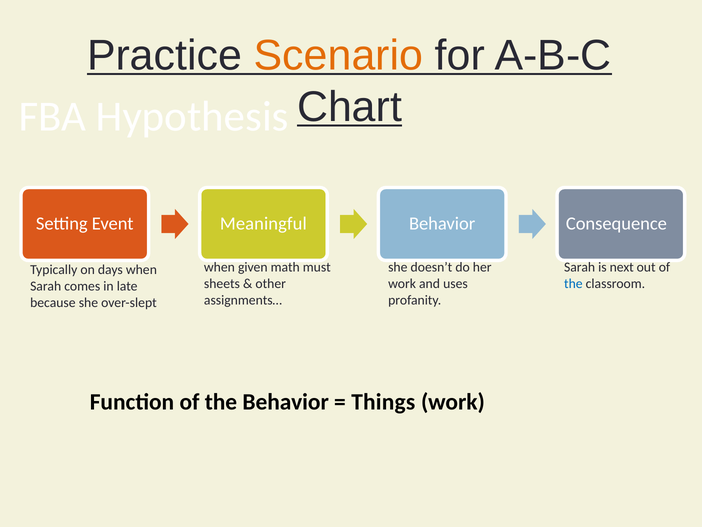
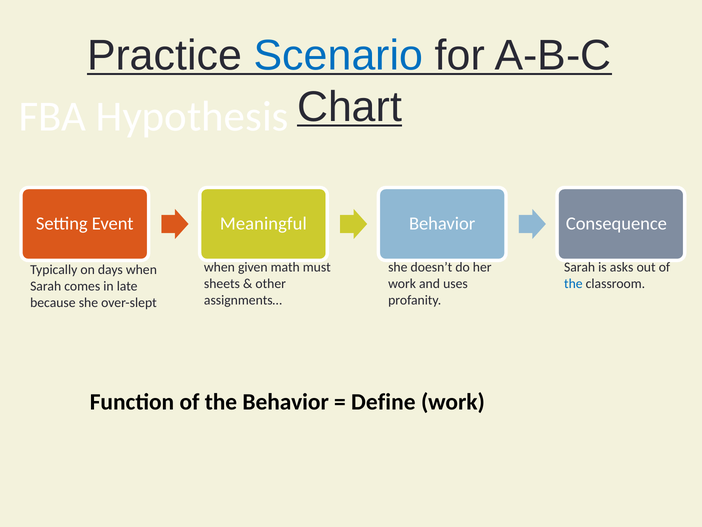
Scenario colour: orange -> blue (338, 55)
next: next -> asks (622, 267)
Things: Things -> Define (383, 402)
